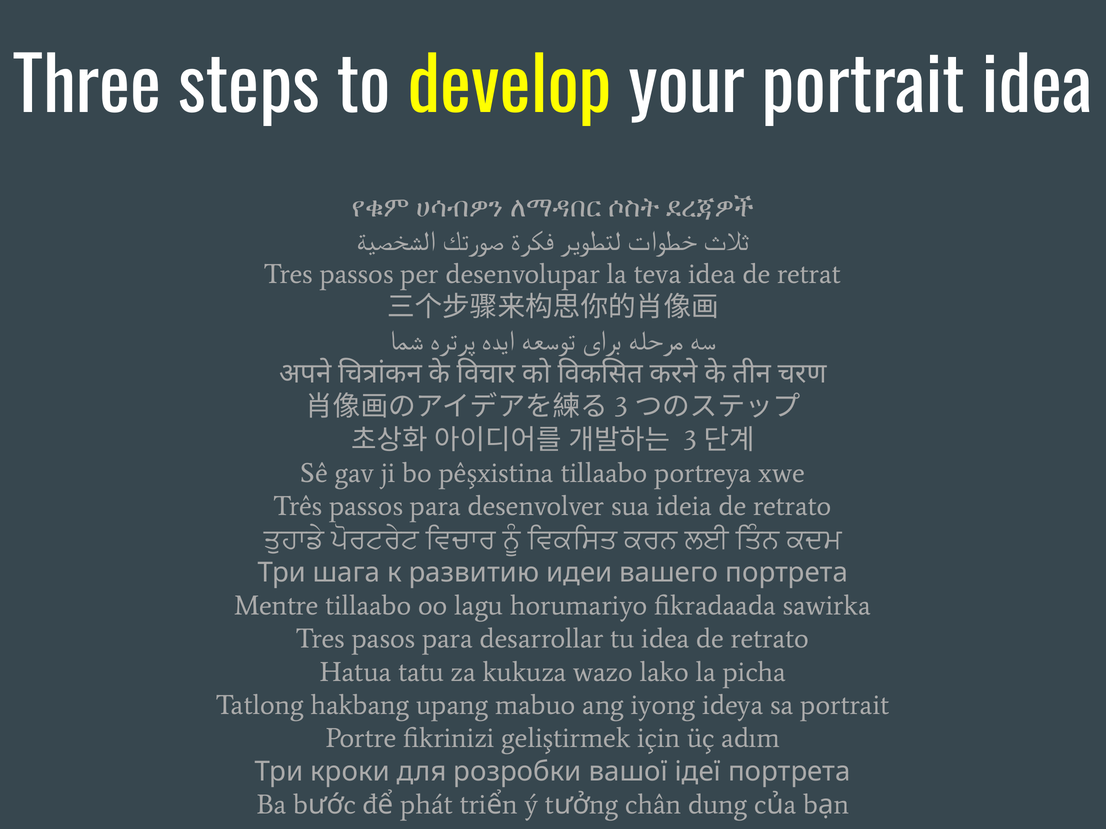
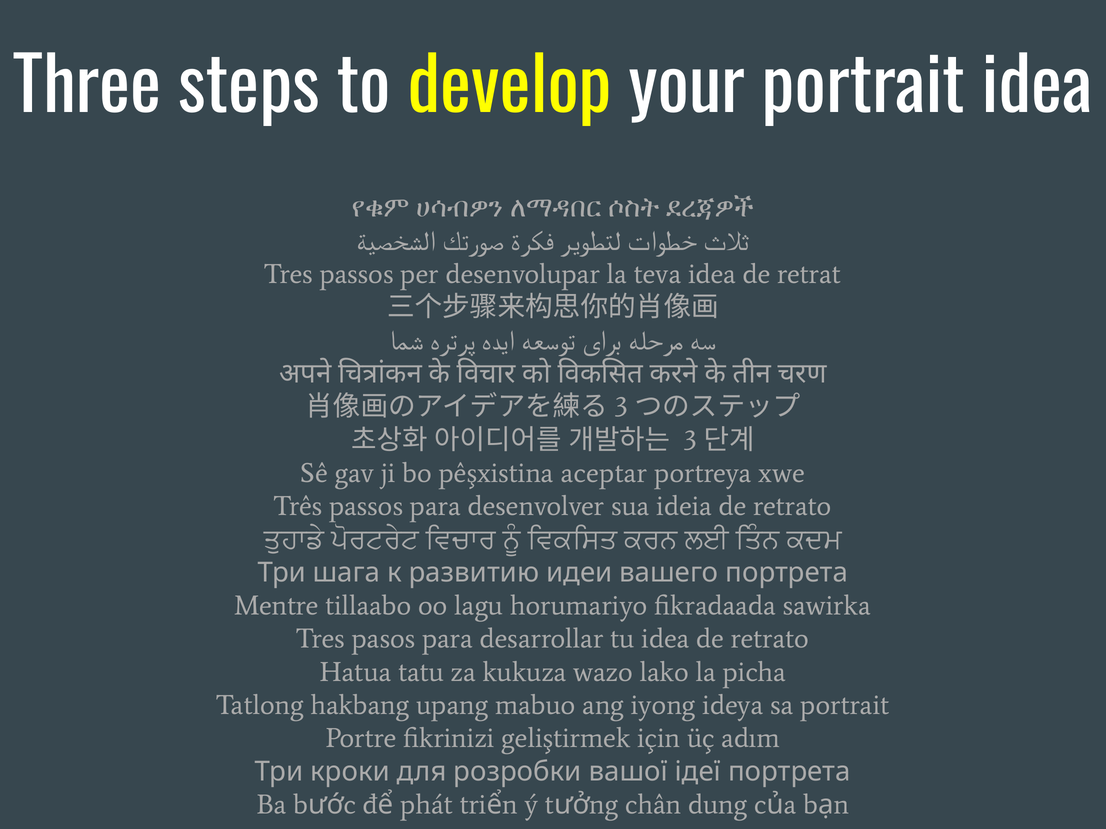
pêşxistina tillaabo: tillaabo -> aceptar (604, 473)
